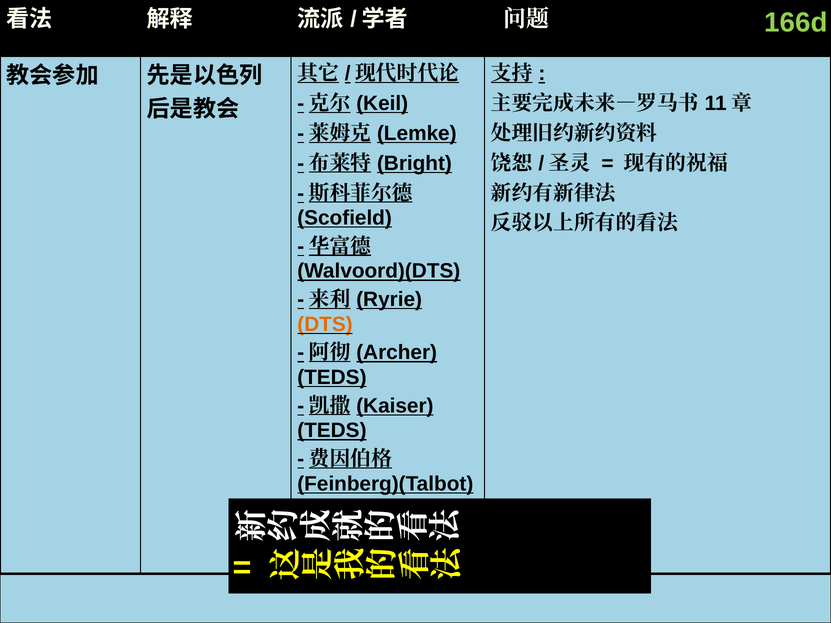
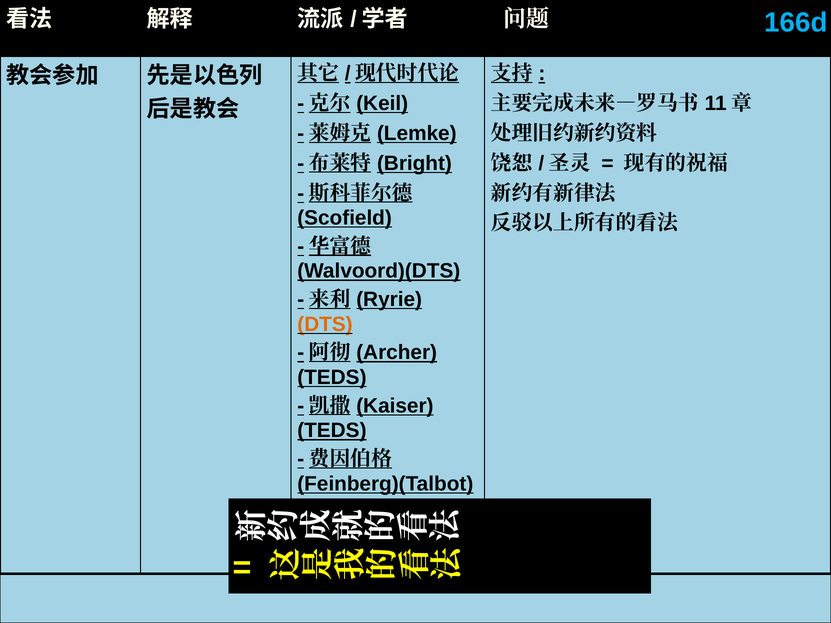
166d colour: light green -> light blue (796, 23)
